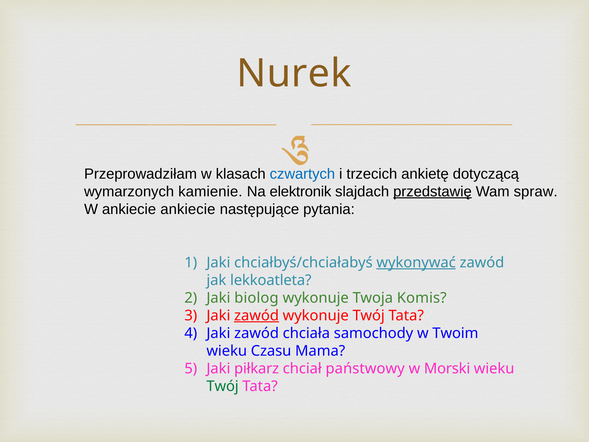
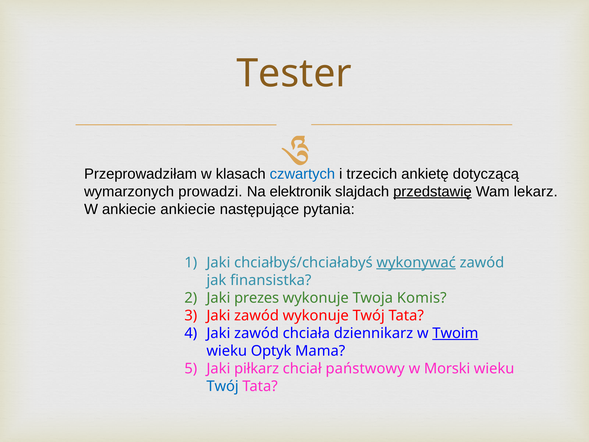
Nurek: Nurek -> Tester (294, 73)
kamienie: kamienie -> prowadzi (210, 191)
spraw: spraw -> lekarz (536, 191)
lekkoatleta: lekkoatleta -> finansistka (271, 280)
biolog: biolog -> prezes (257, 298)
zawód underline: present -> none (257, 315)
samochody: samochody -> dziennikarz (373, 333)
Twoim underline: none -> present (455, 333)
Czasu: Czasu -> Optyk (271, 351)
Twój colour: green -> blue (223, 386)
